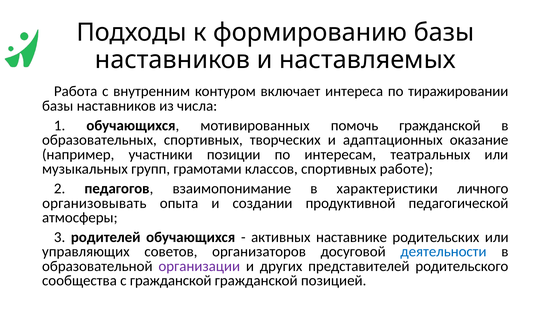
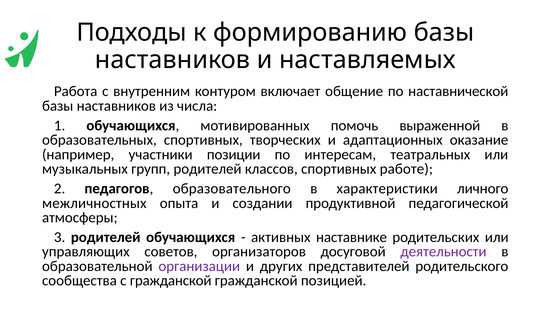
интереса: интереса -> общение (354, 91)
тиражировании: тиражировании -> наставнической (458, 91)
помочь гражданской: гражданской -> выраженной (440, 125)
групп грамотами: грамотами -> родителей (207, 169)
взаимопонимание: взаимопонимание -> образовательного (232, 189)
организовывать: организовывать -> межличностных (94, 203)
деятельности colour: blue -> purple (443, 252)
